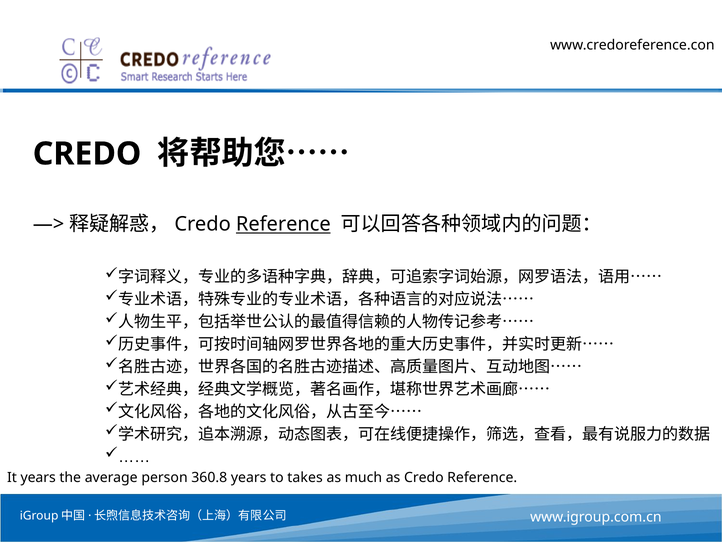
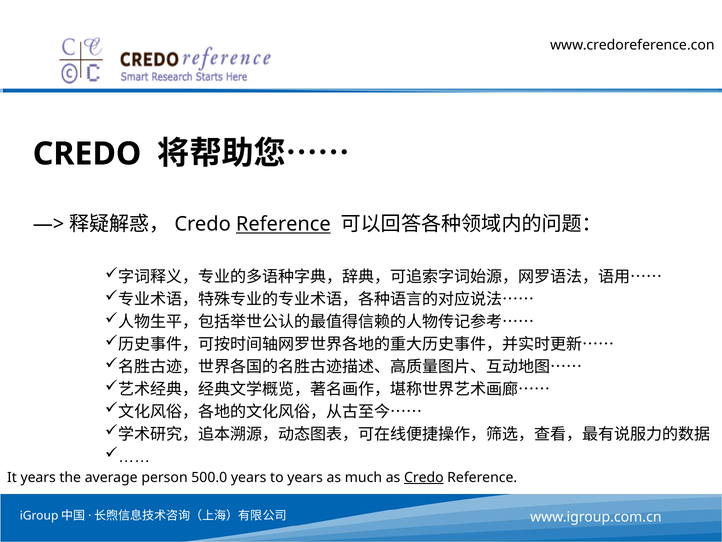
360.8: 360.8 -> 500.0 (209, 477)
to takes: takes -> years (305, 477)
Credo underline: none -> present (424, 477)
